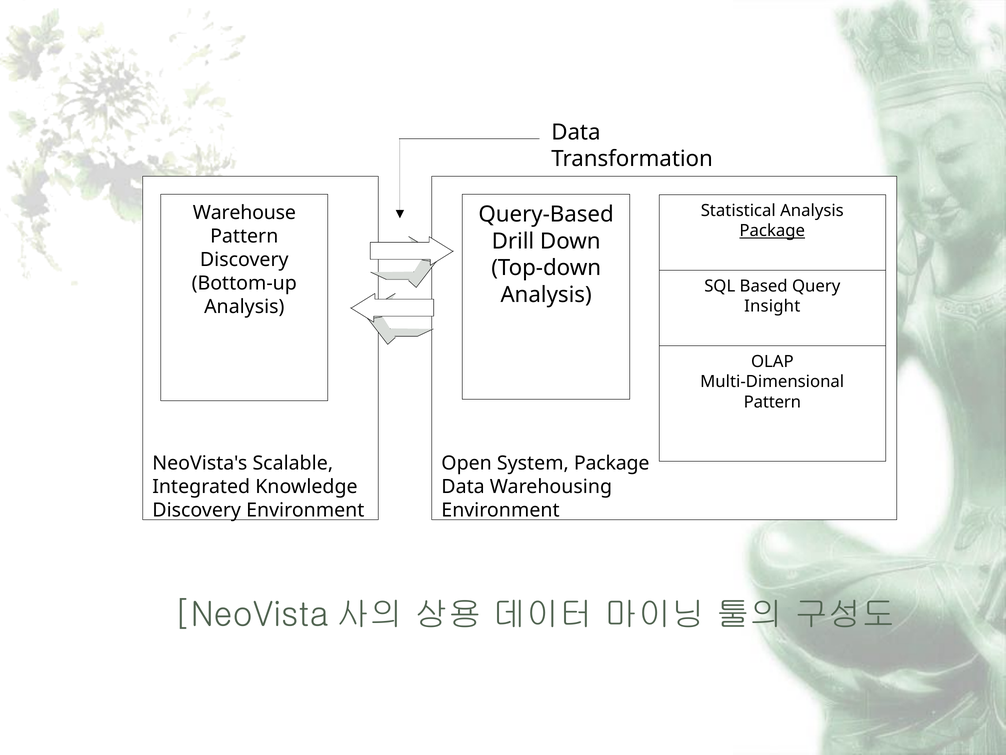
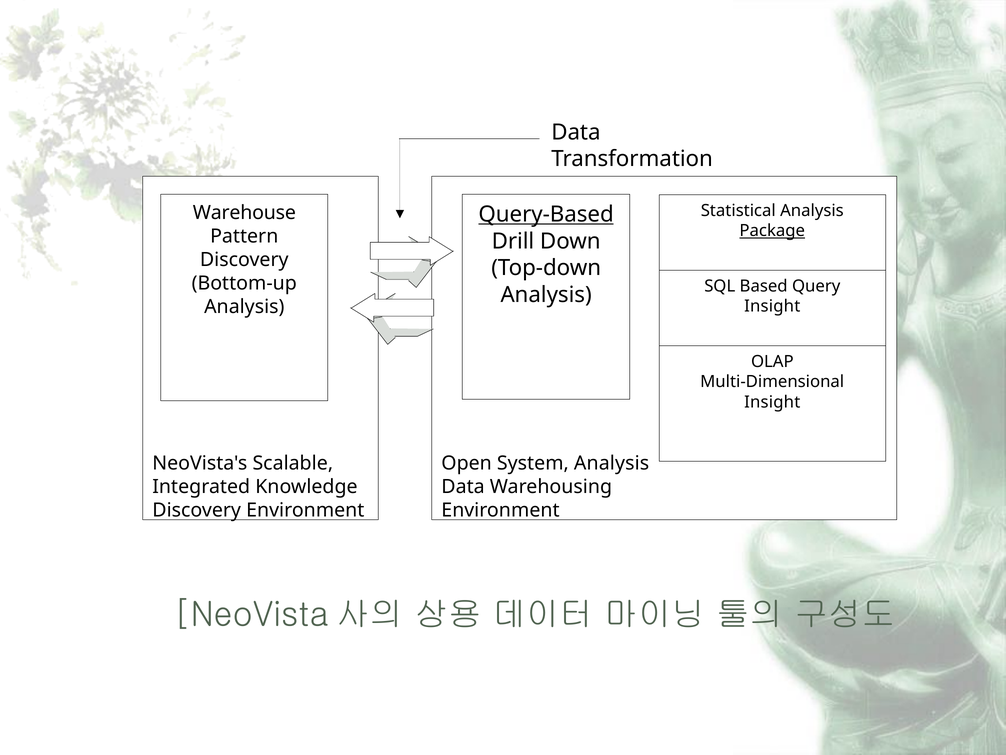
Query-Based underline: none -> present (546, 214)
Pattern: Pattern -> Insight (772, 402)
System Package: Package -> Analysis (612, 463)
